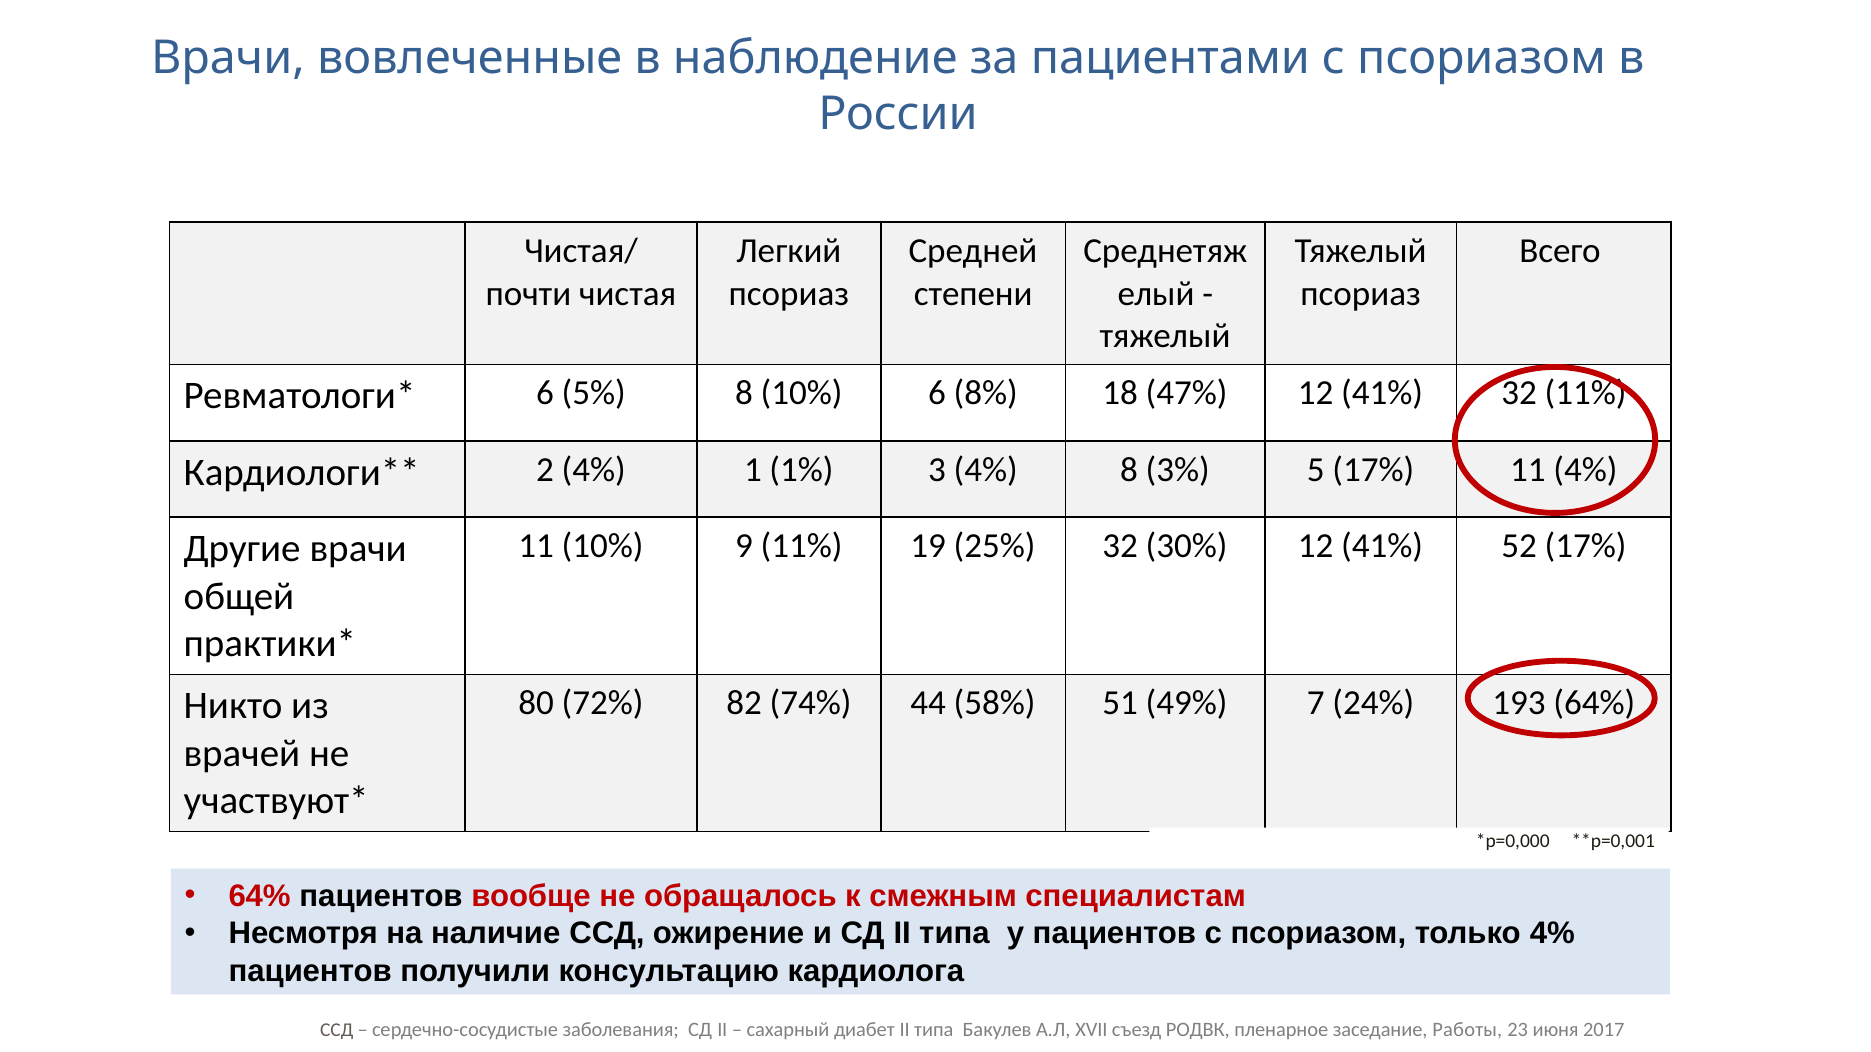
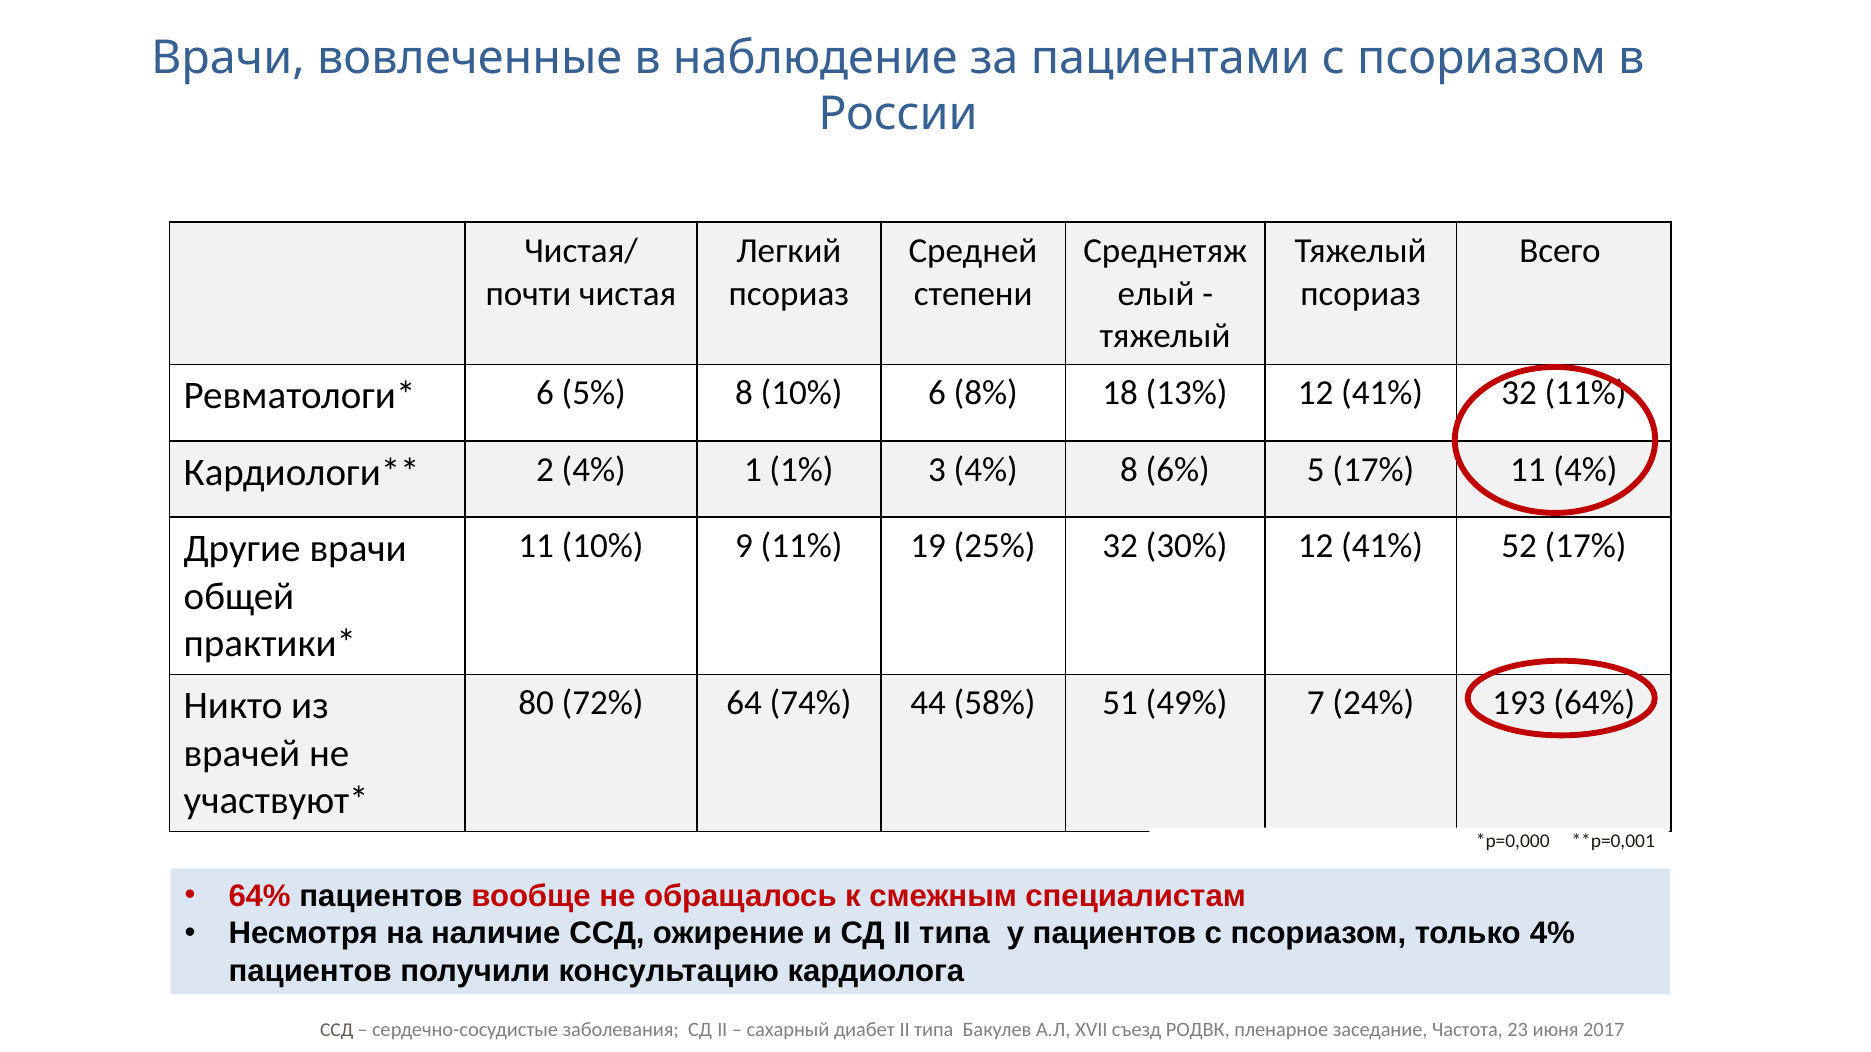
47%: 47% -> 13% (1187, 393)
3%: 3% -> 6% (1178, 470)
82: 82 -> 64 (744, 704)
Работы: Работы -> Частота (1468, 1030)
